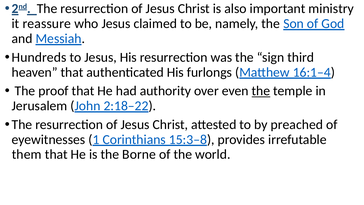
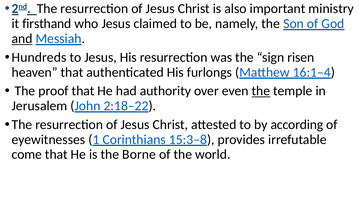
reassure: reassure -> firsthand (47, 24)
and underline: none -> present (22, 39)
third: third -> risen (301, 57)
preached: preached -> according (297, 124)
them: them -> come (27, 154)
